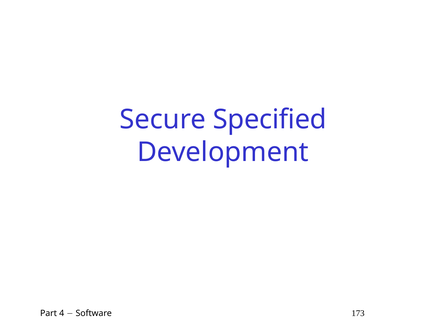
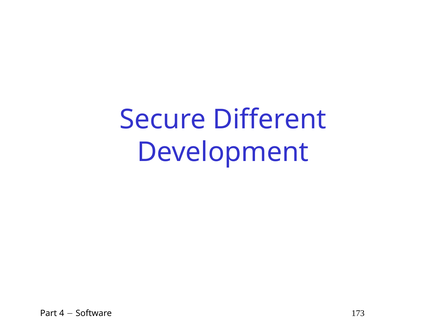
Specified: Specified -> Different (270, 119)
